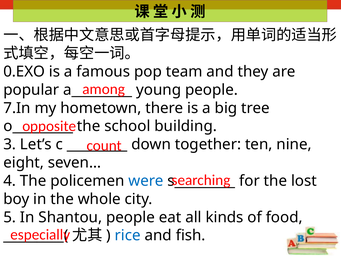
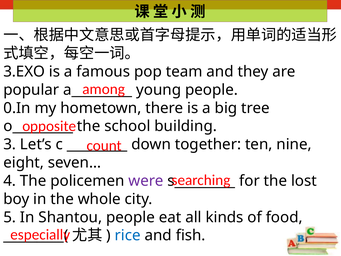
0.EXO: 0.EXO -> 3.EXO (24, 72)
7.In: 7.In -> 0.In (17, 108)
were colour: blue -> purple (146, 181)
